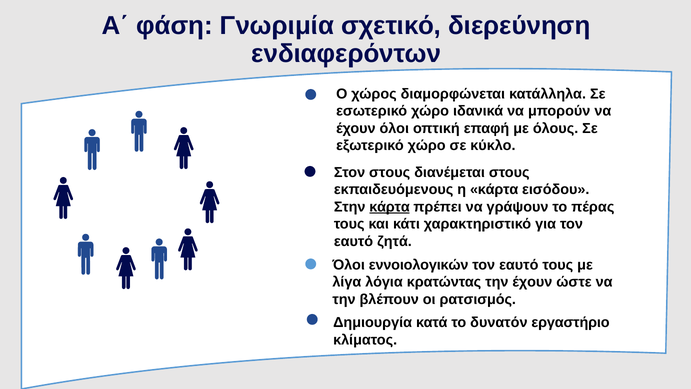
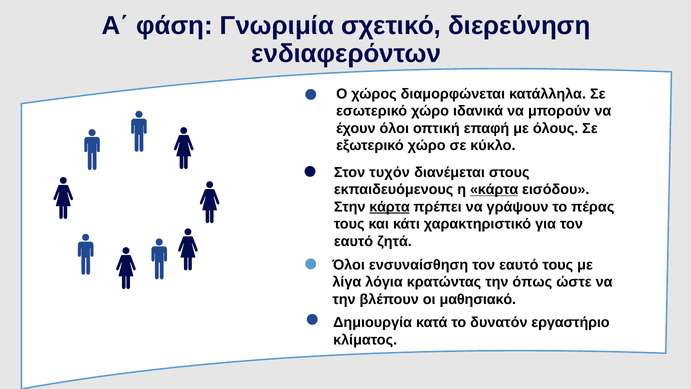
Στον στους: στους -> τυχόν (390, 172)
κάρτα underline: none -> present (494, 189)
εννοιολογικών: εννοιολογικών -> ενσυναίσθηση (419, 265)
την έχουν: έχουν -> όπως (532, 282)
ρατσισμός: ρατσισμός -> μαθησιακό (478, 299)
